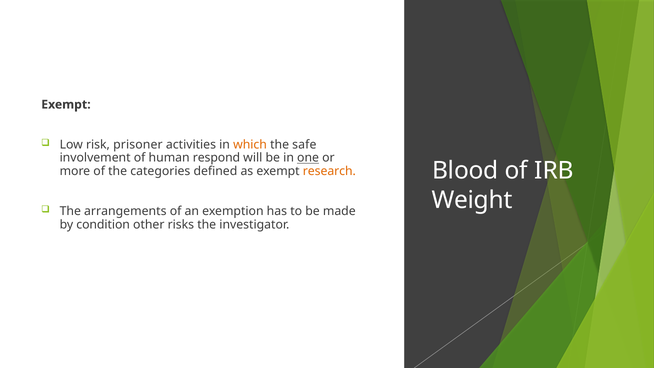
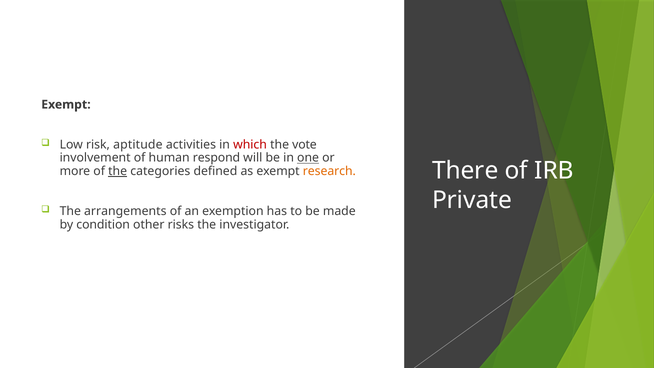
prisoner: prisoner -> aptitude (138, 145)
which colour: orange -> red (250, 145)
safe: safe -> vote (304, 145)
Blood: Blood -> There (465, 171)
the underline: none -> present (118, 171)
Weight: Weight -> Private (472, 200)
